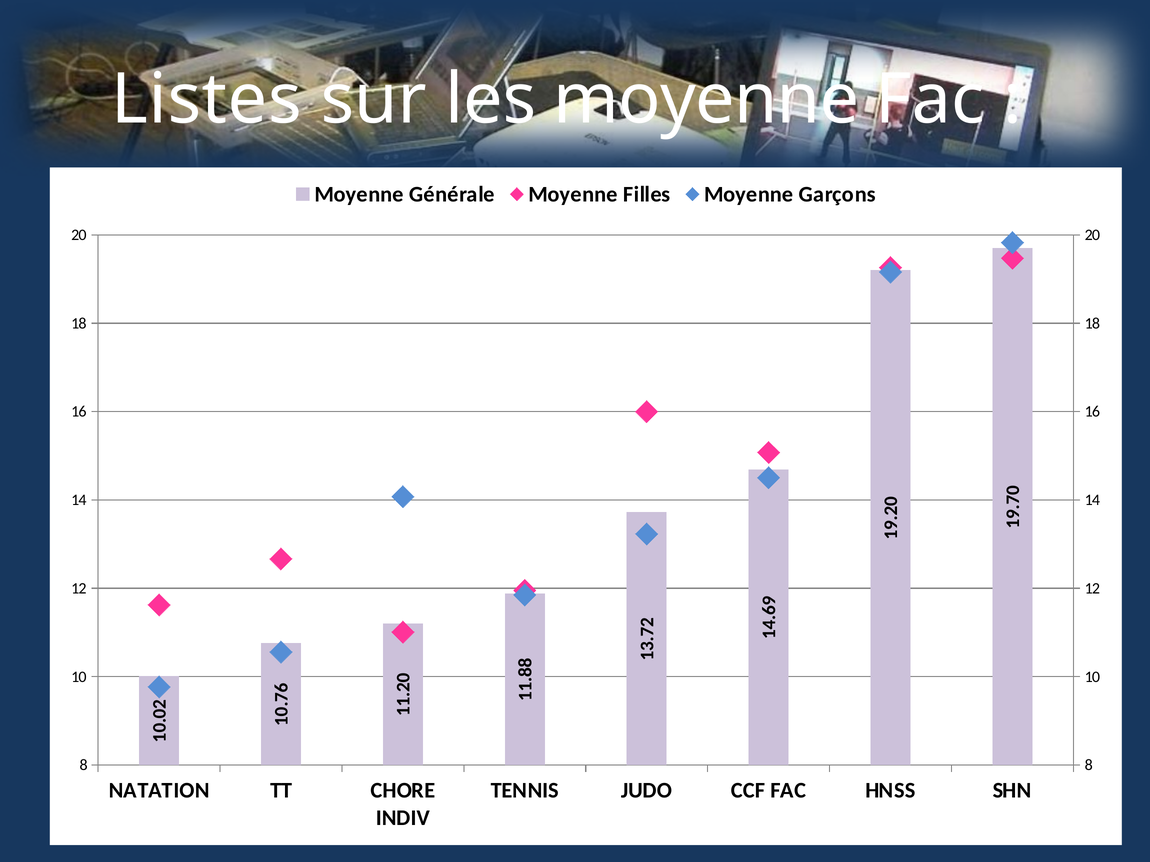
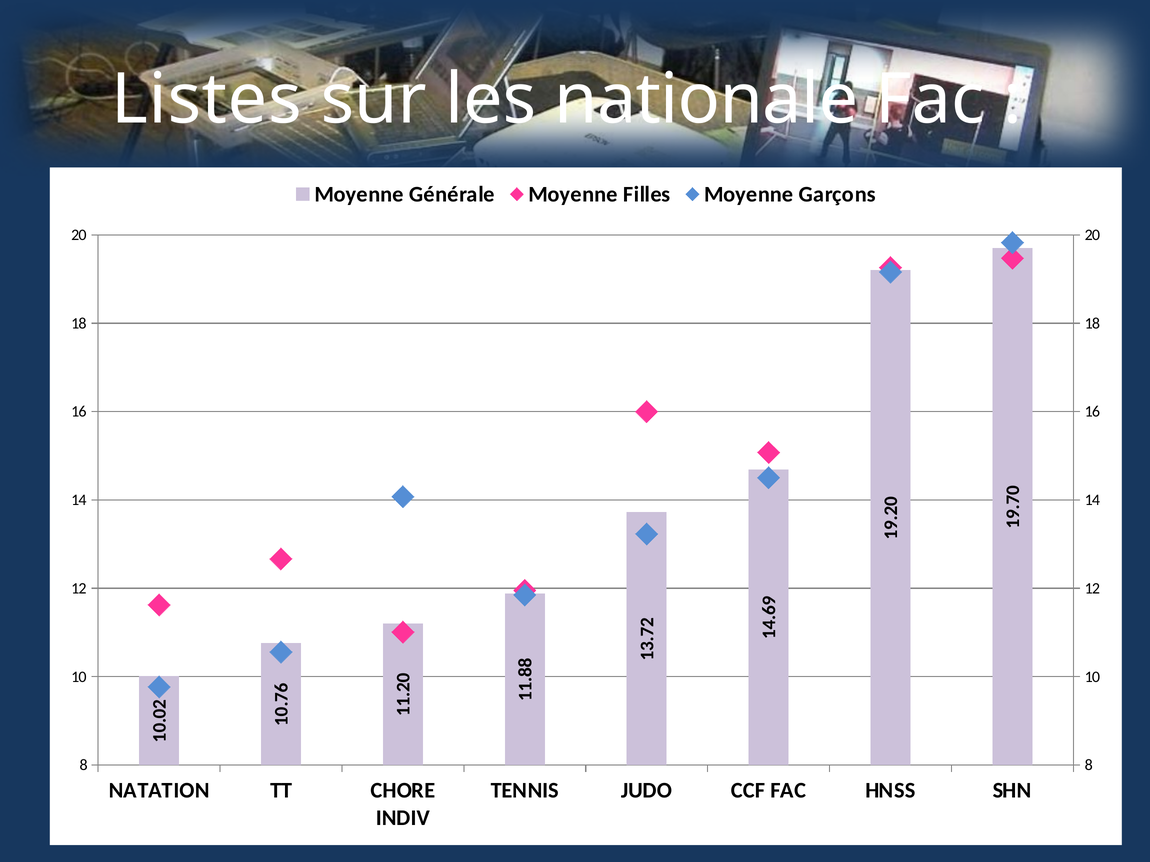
les moyenne: moyenne -> nationale (706, 100)
